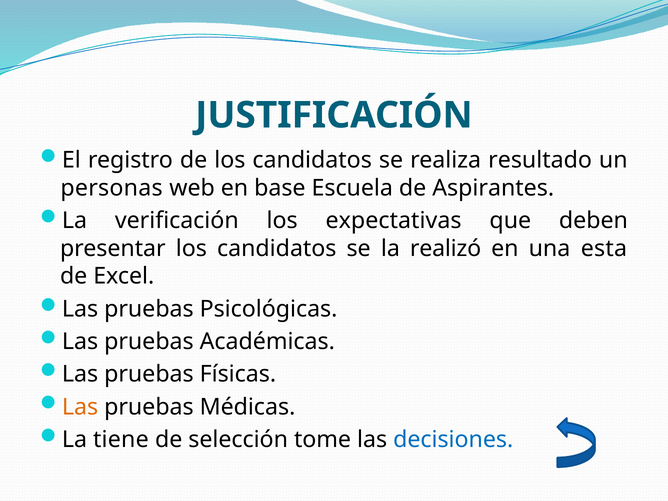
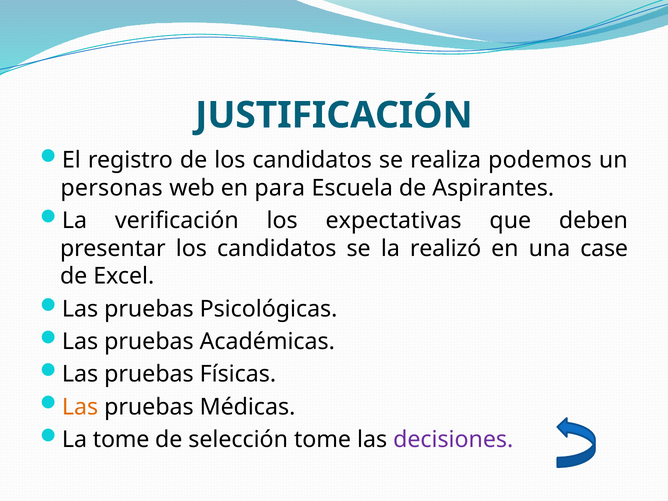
resultado: resultado -> podemos (540, 160)
base: base -> para (280, 188)
esta: esta -> case (604, 248)
La tiene: tiene -> tome (121, 440)
decisiones colour: blue -> purple (453, 440)
